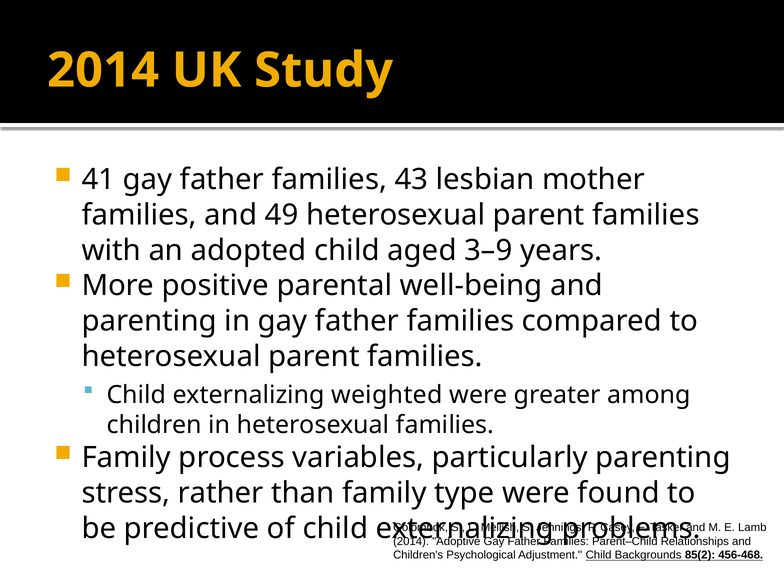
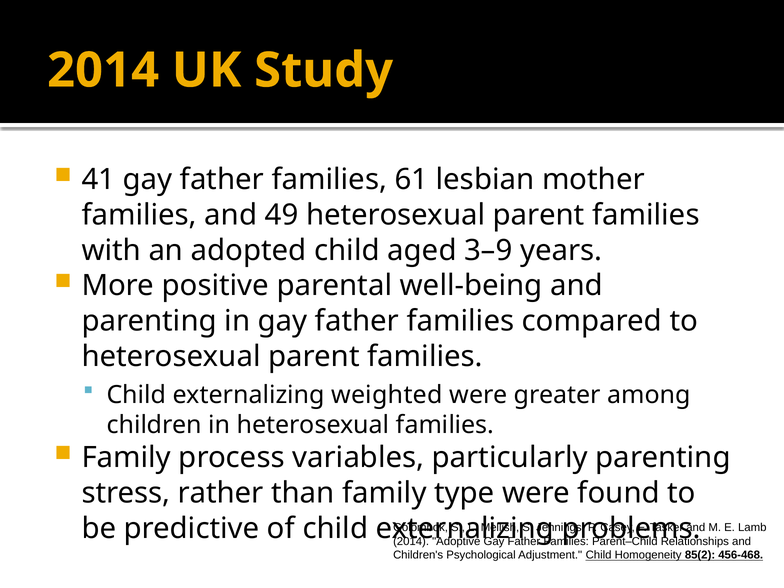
43: 43 -> 61 (411, 180)
Backgrounds: Backgrounds -> Homogeneity (648, 555)
